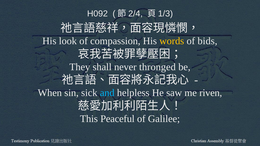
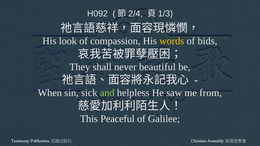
thronged: thronged -> beautiful (157, 67)
and colour: light blue -> light green (107, 93)
riven: riven -> from (211, 93)
